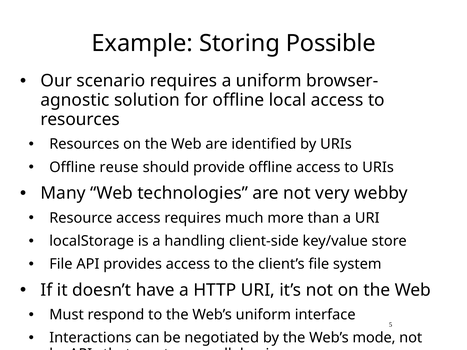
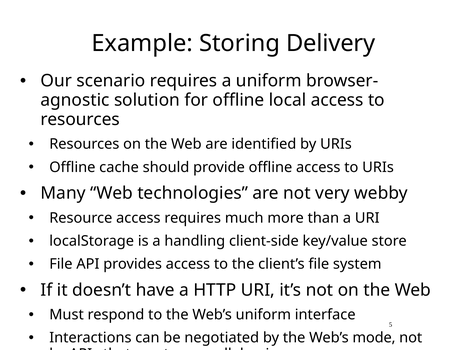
Possible: Possible -> Delivery (331, 43)
reuse: reuse -> cache (119, 167)
